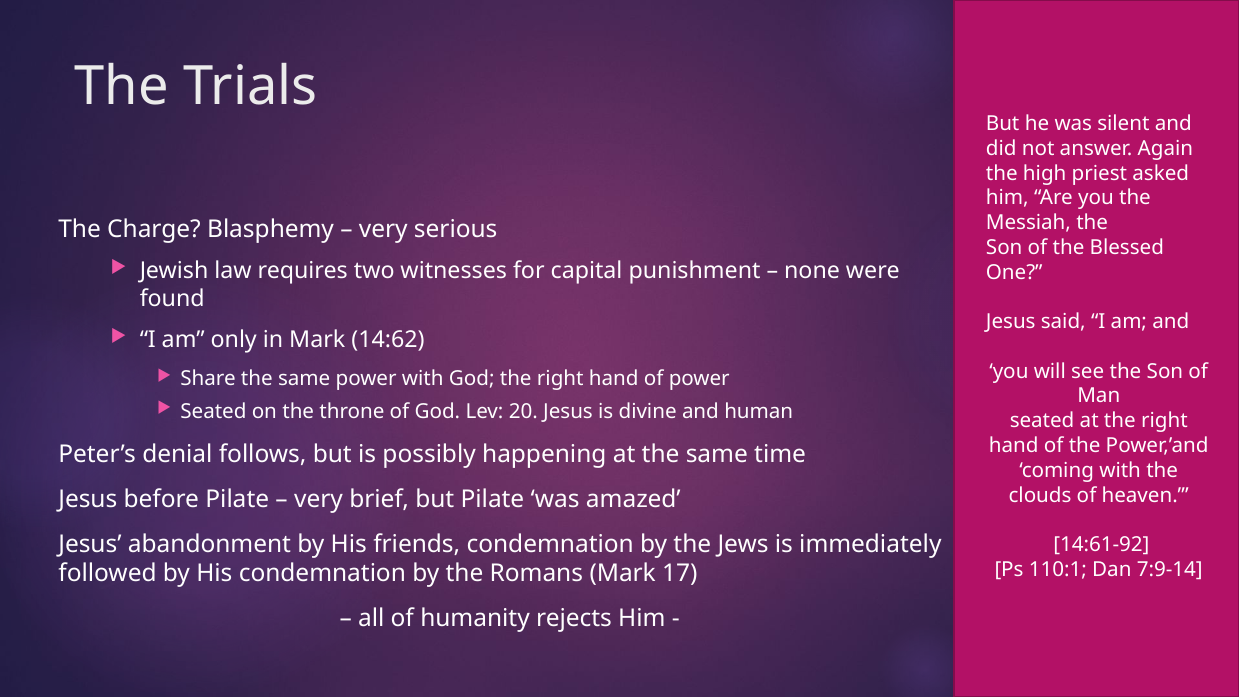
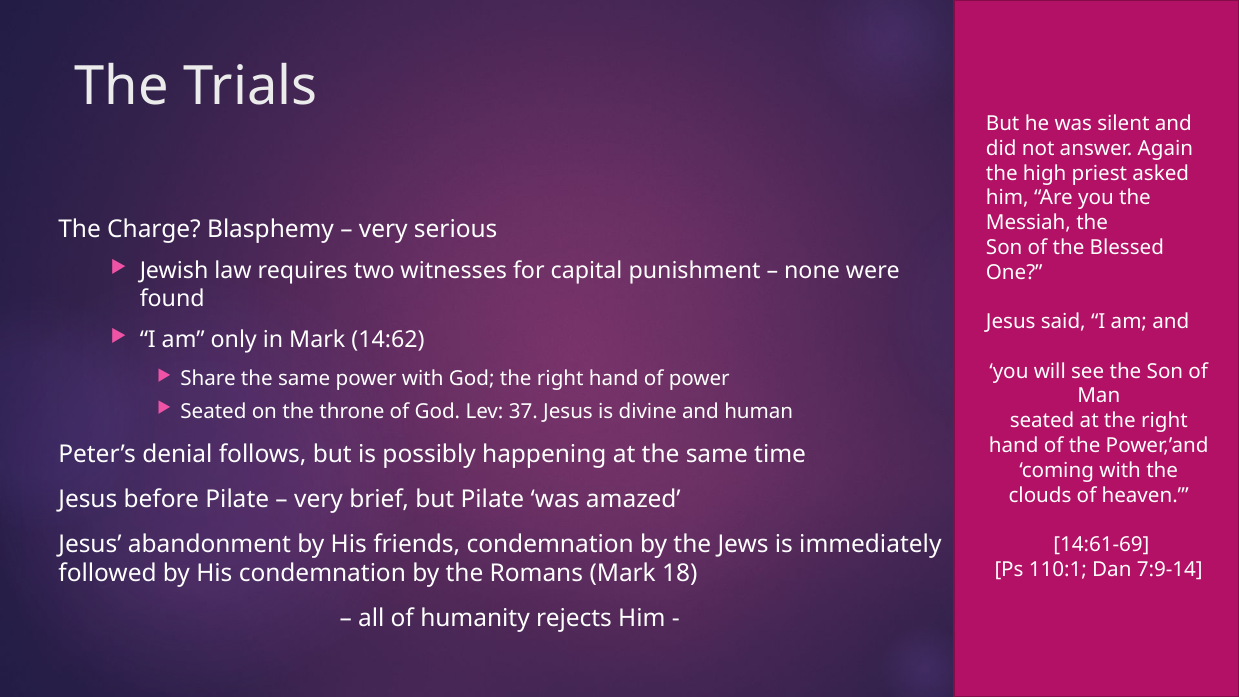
20: 20 -> 37 (523, 411)
14:61-92: 14:61-92 -> 14:61-69 (1101, 545)
17: 17 -> 18 (680, 574)
